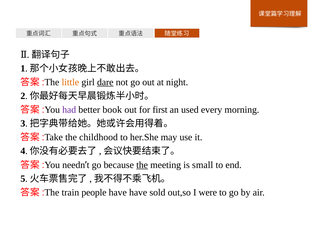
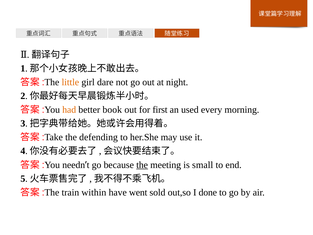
dare underline: present -> none (105, 82)
had colour: purple -> orange (69, 110)
childhood: childhood -> defending (99, 137)
people: people -> within (94, 192)
have have: have -> went (138, 192)
were: were -> done (208, 192)
